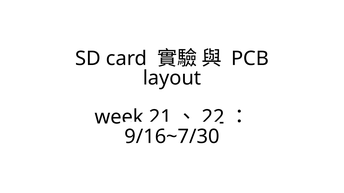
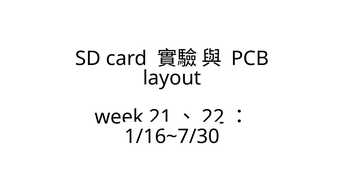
9/16~7/30: 9/16~7/30 -> 1/16~7/30 (172, 137)
